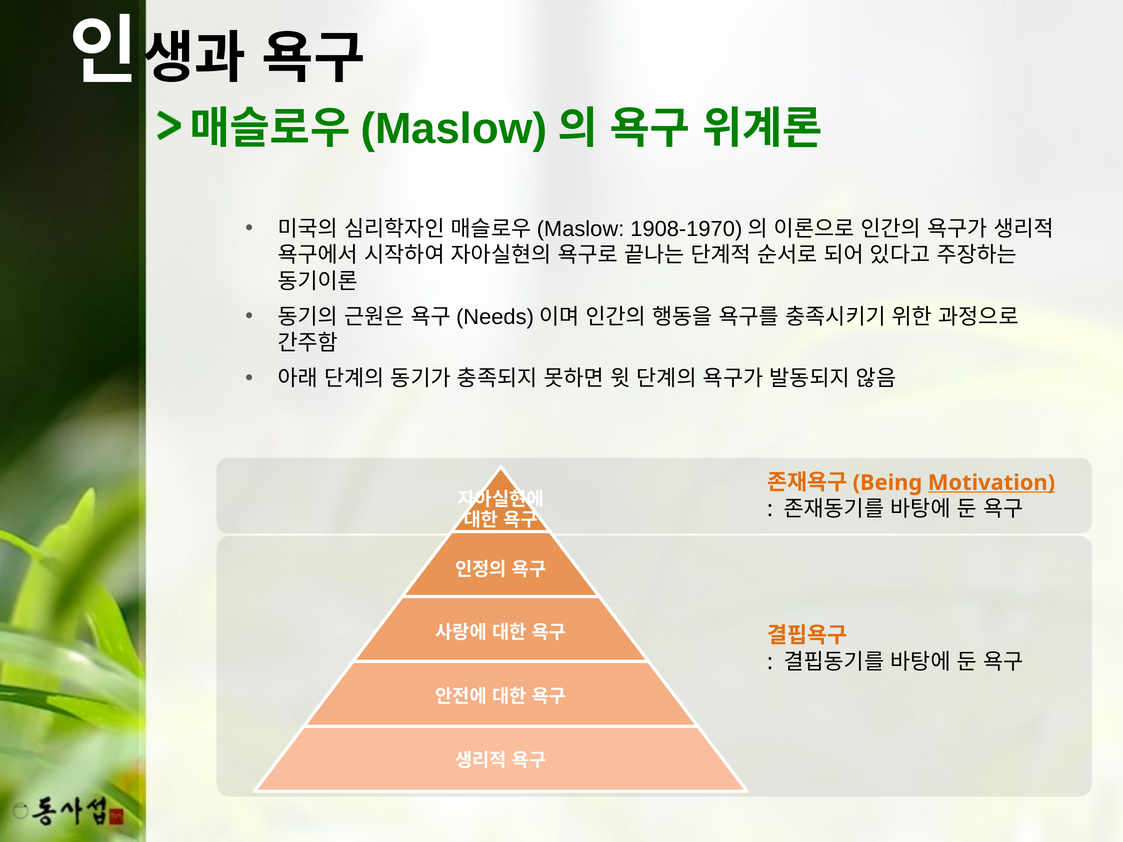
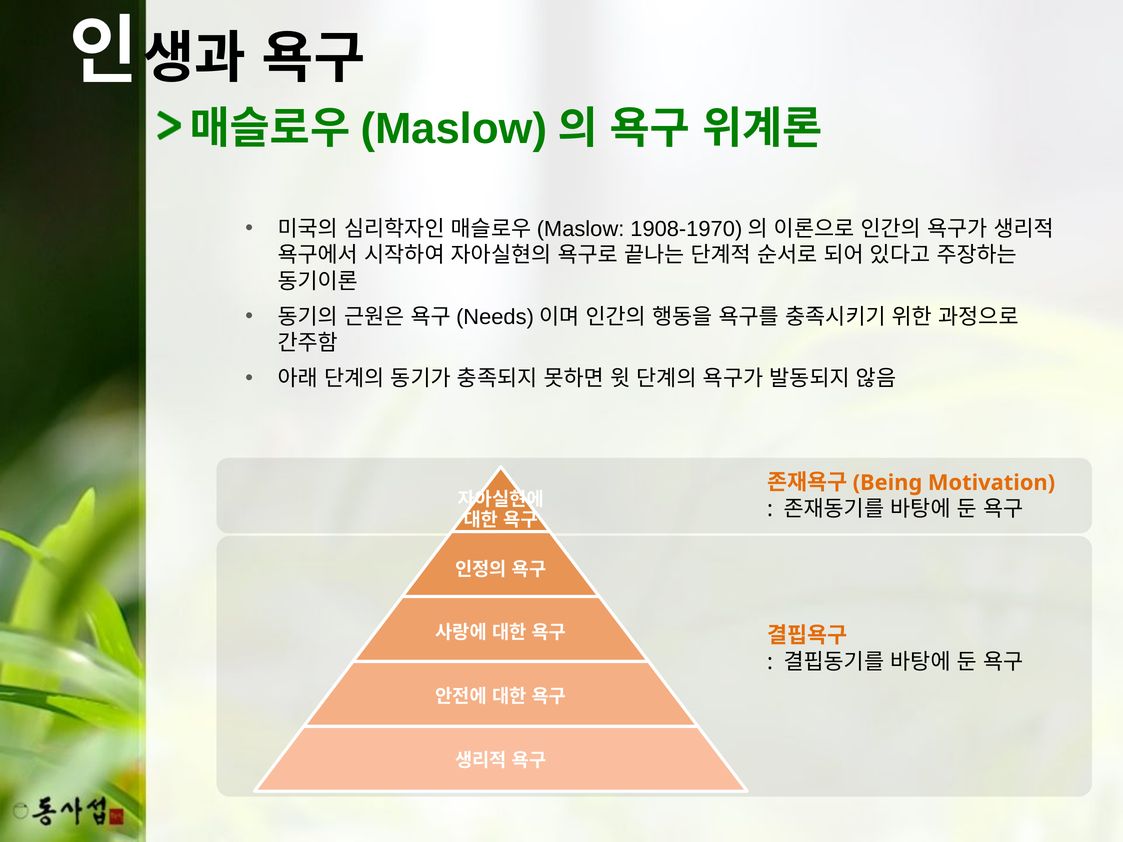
Motivation underline: present -> none (991, 483)
